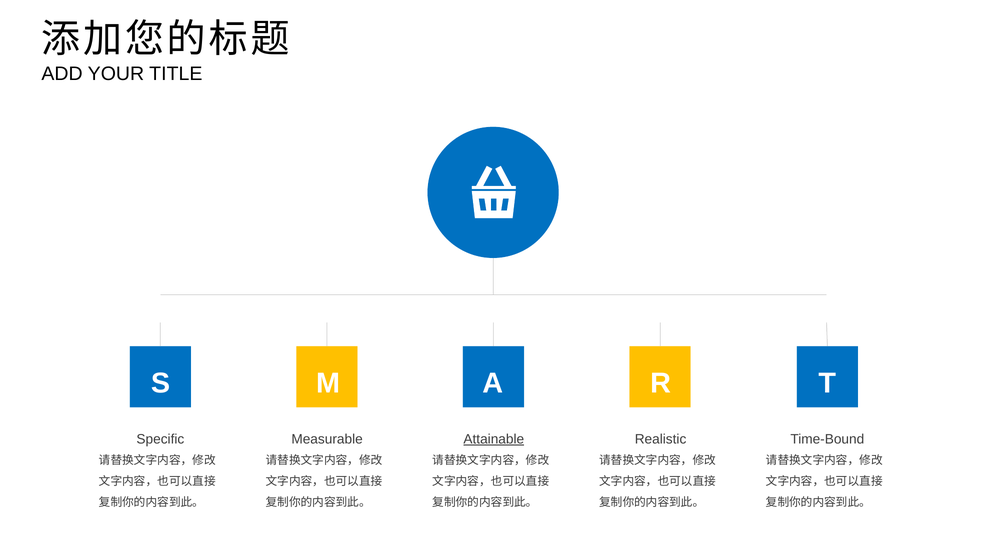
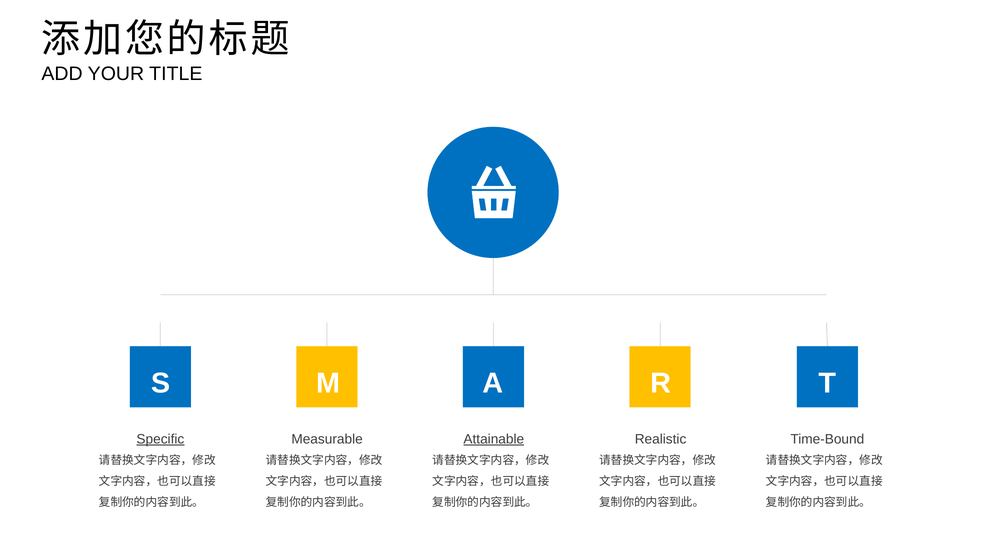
Specific underline: none -> present (160, 439)
